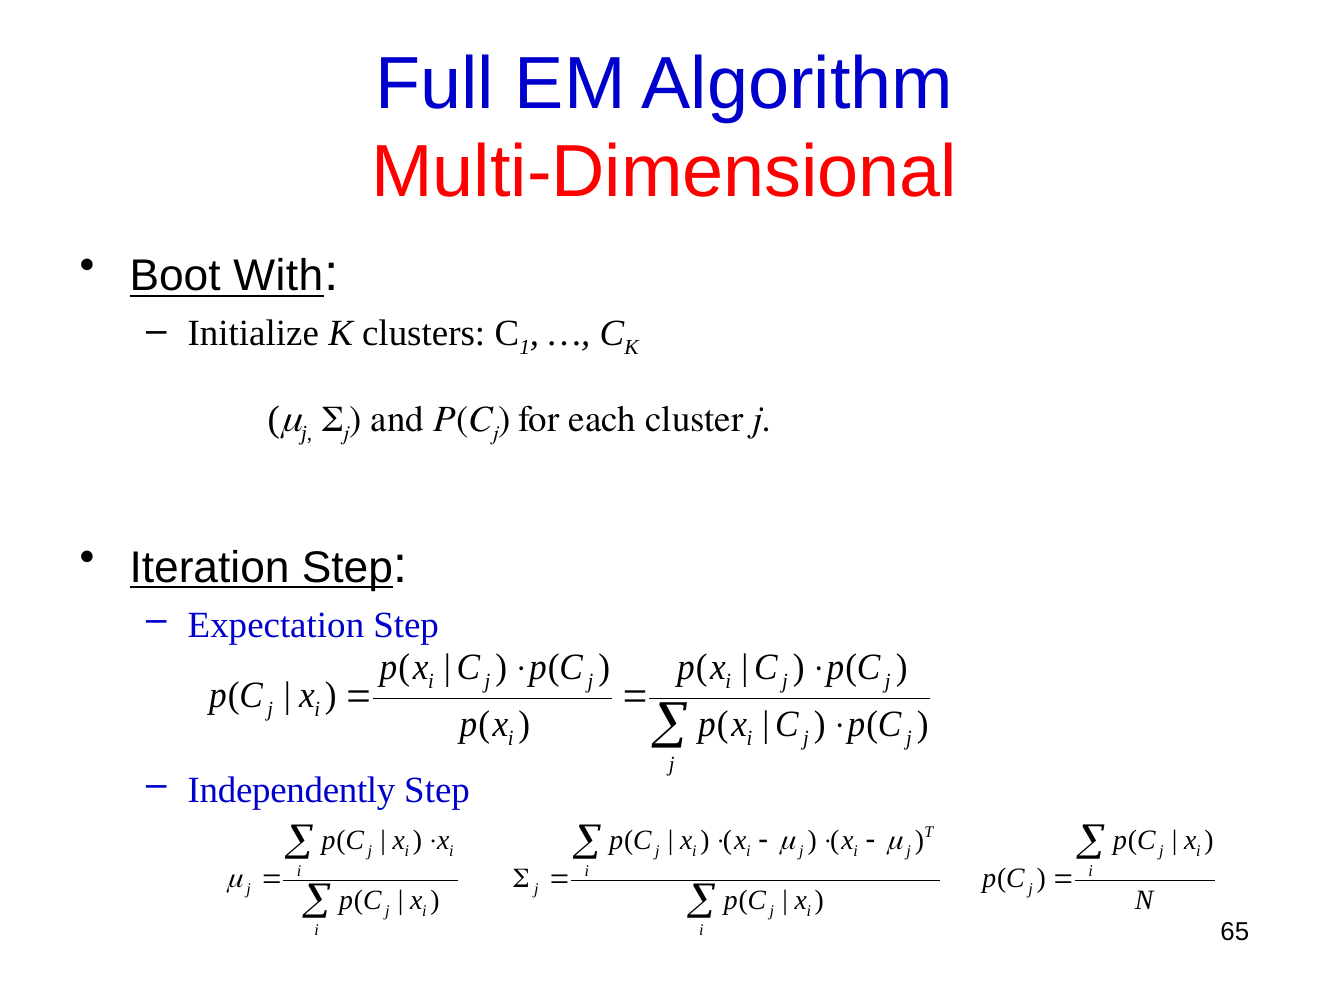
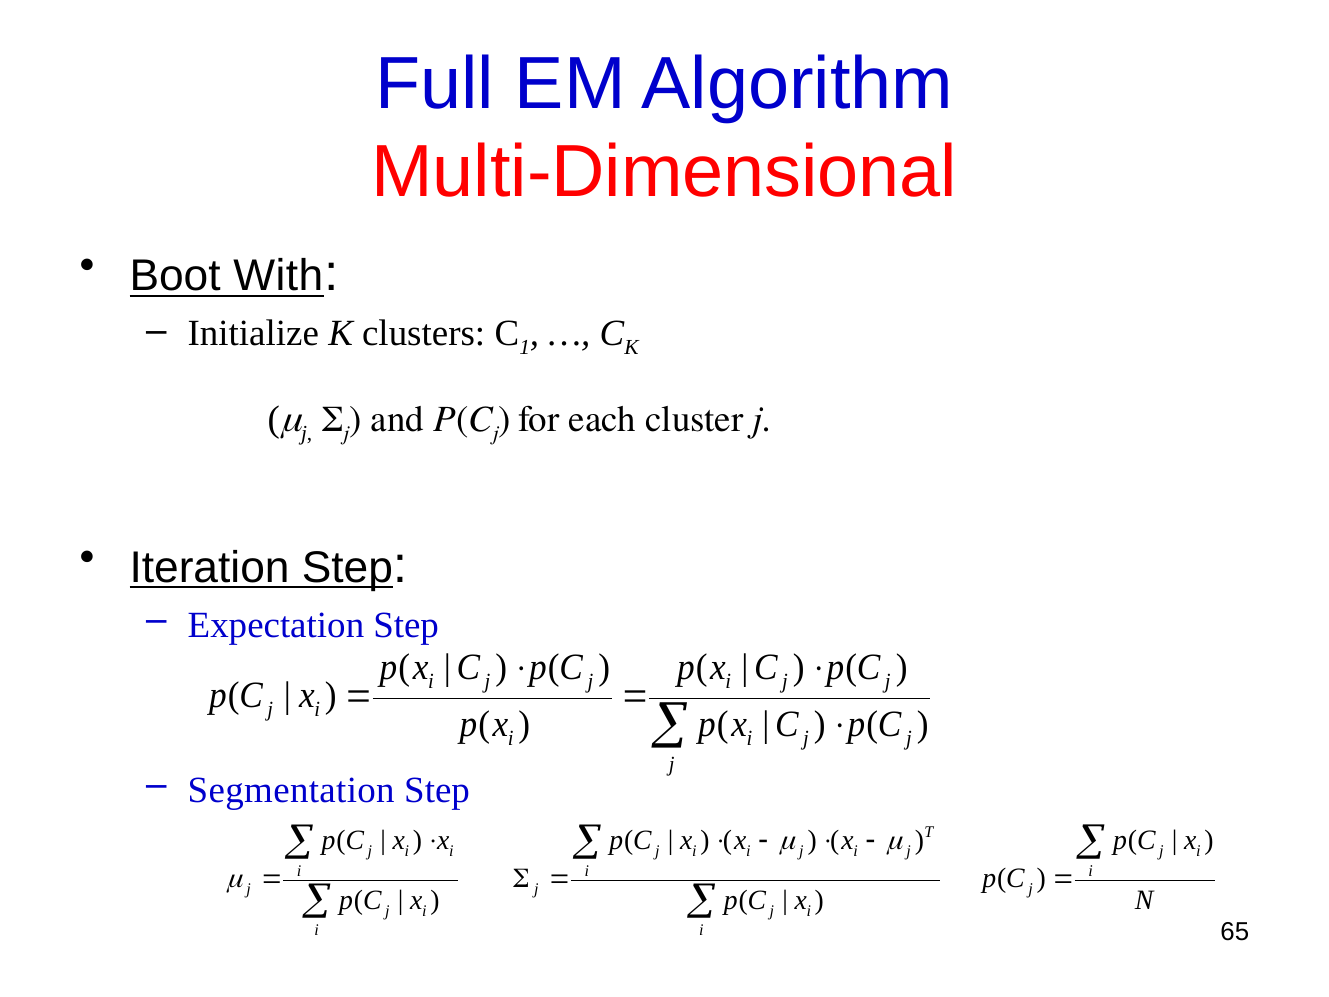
Independently: Independently -> Segmentation (291, 790)
